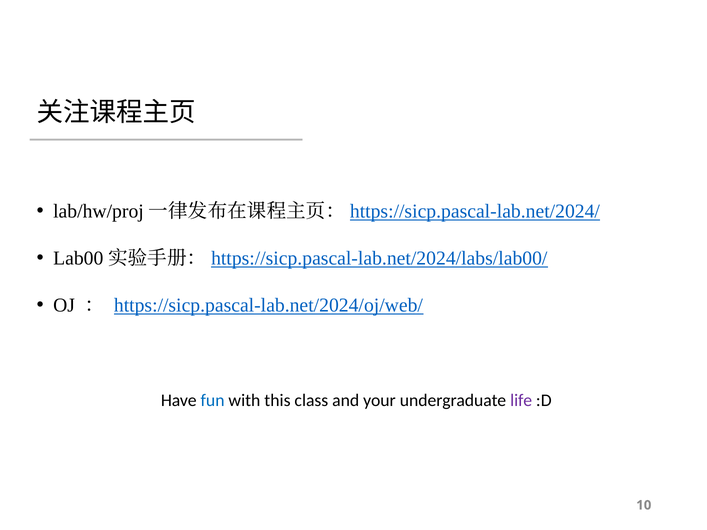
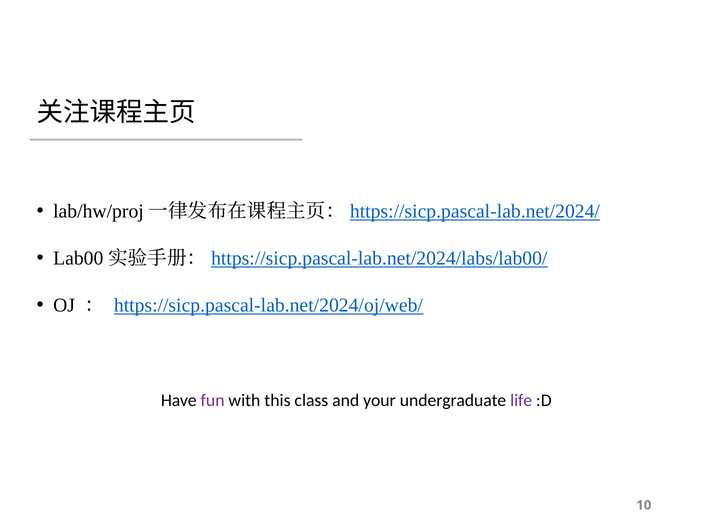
fun colour: blue -> purple (213, 401)
